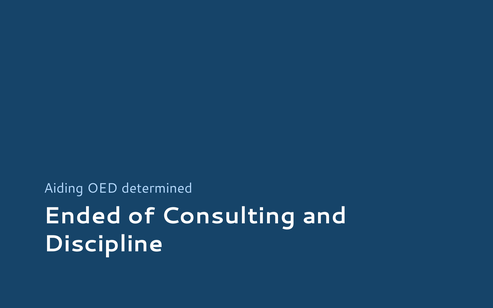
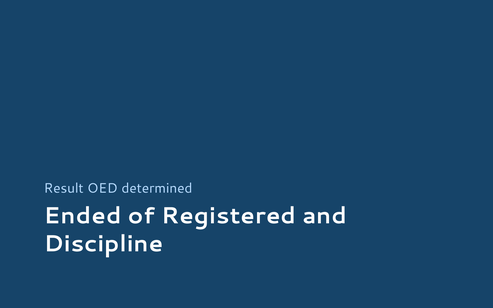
Aiding: Aiding -> Result (64, 188)
Consulting: Consulting -> Registered (228, 216)
